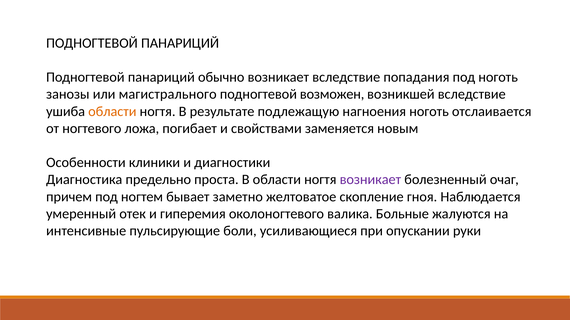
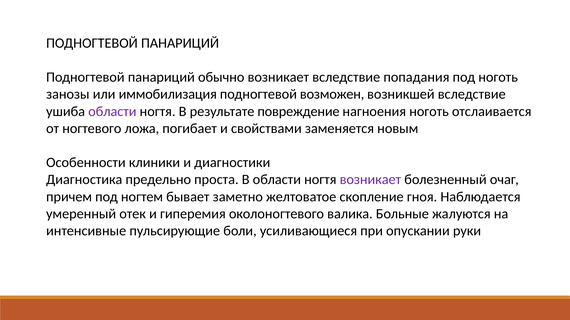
магистрального: магистрального -> иммобилизация (168, 94)
области colour: orange -> purple (112, 112)
подлежащую: подлежащую -> повреждение (299, 112)
